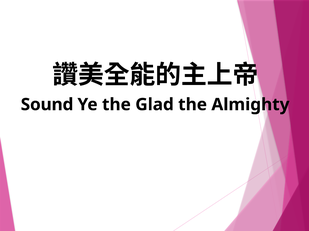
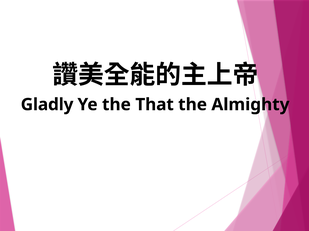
Sound: Sound -> Gladly (47, 105)
Glad: Glad -> That (155, 105)
